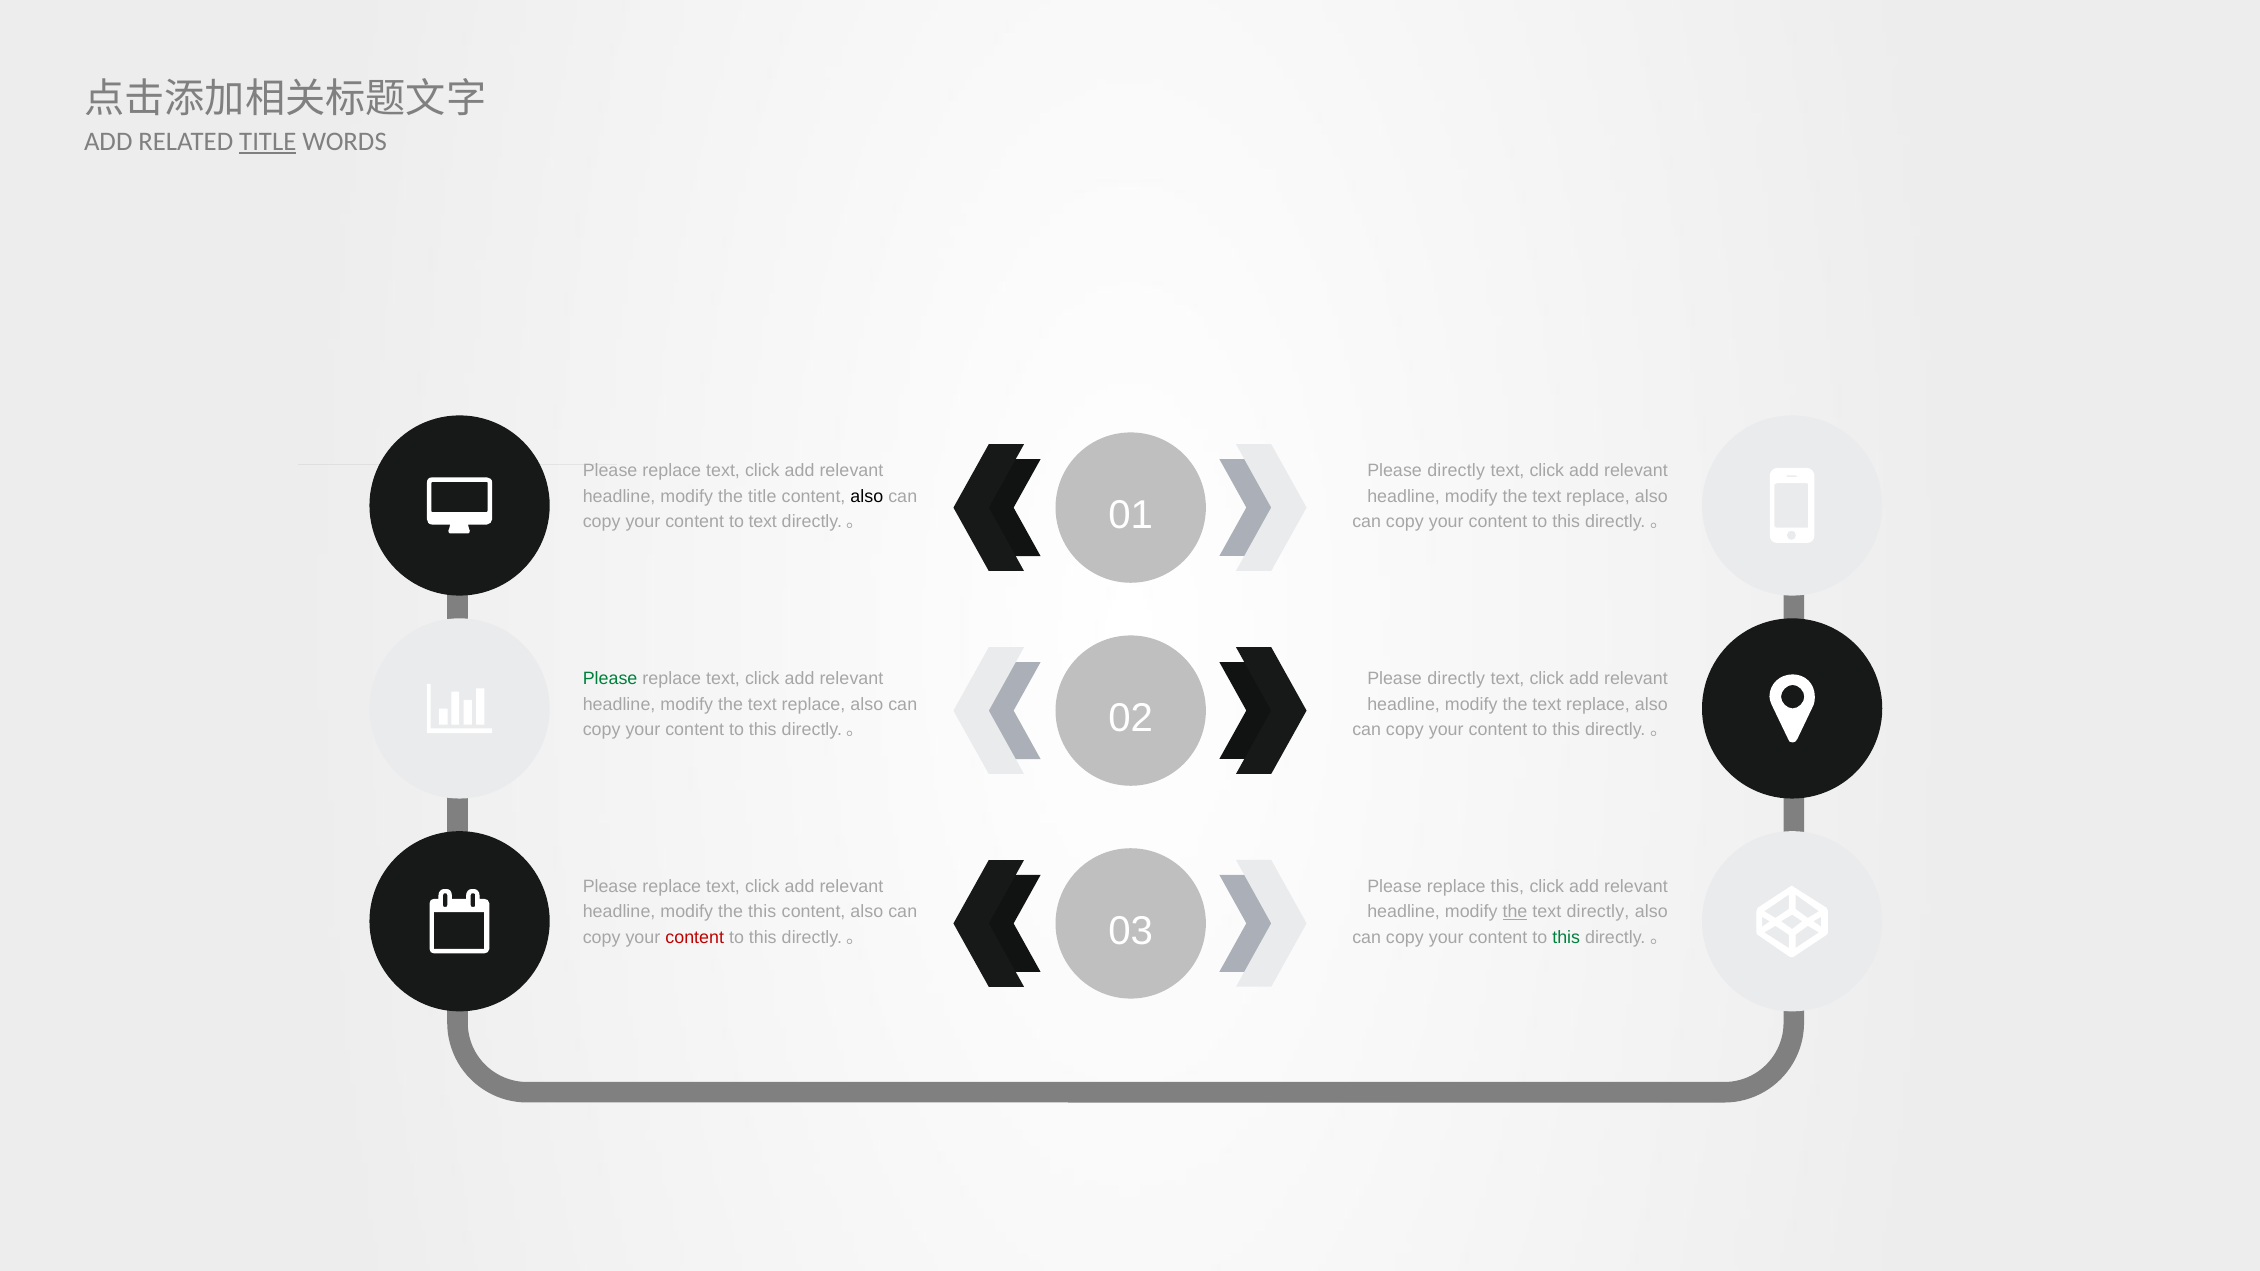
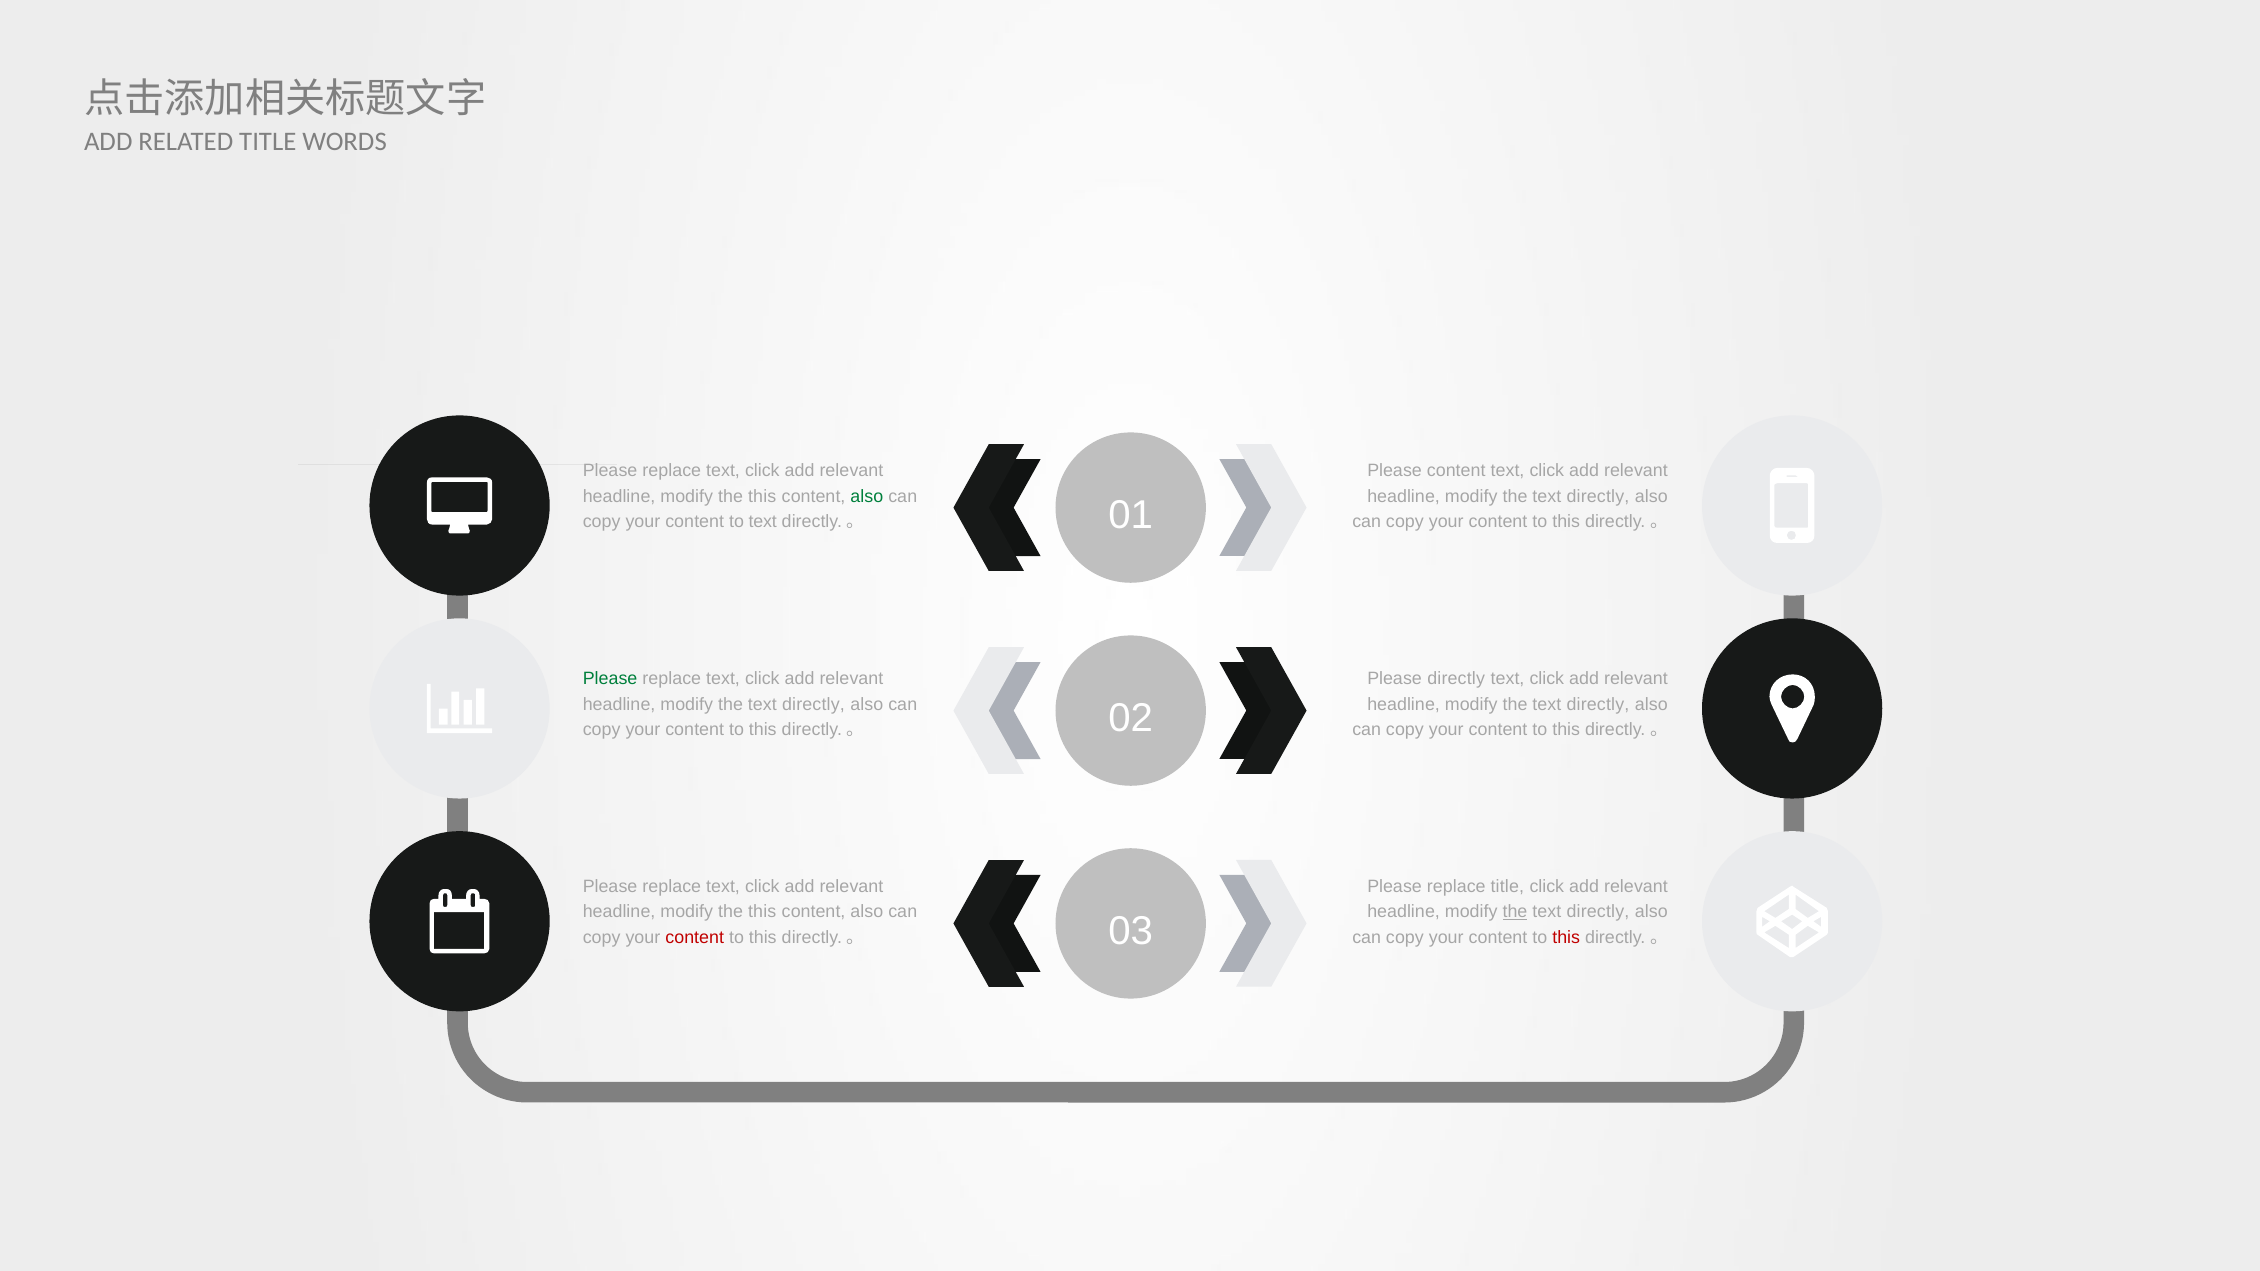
TITLE underline: present -> none (268, 141)
directly: directly -> content (1456, 471)
title: title -> this (762, 496)
also colour: black -> green (867, 496)
replace: replace -> directly (1598, 496)
replace: replace -> directly (813, 704)
replace: replace -> directly (1598, 704)
replace this: this -> title (1507, 887)
this colour: green -> red (1566, 938)
